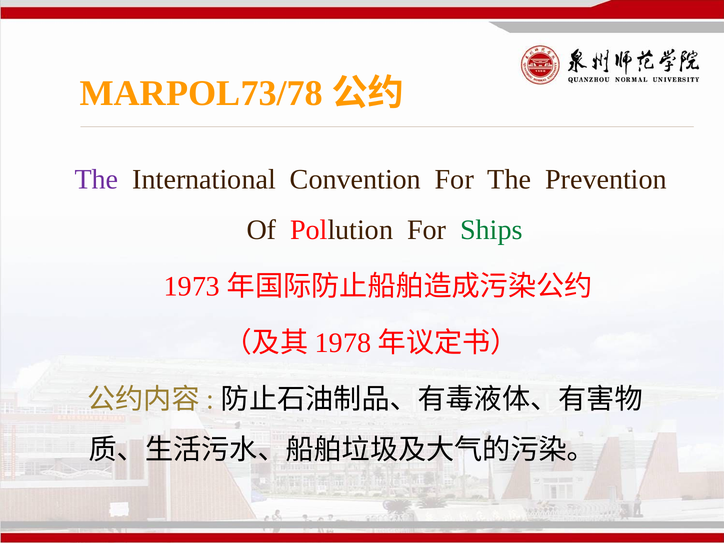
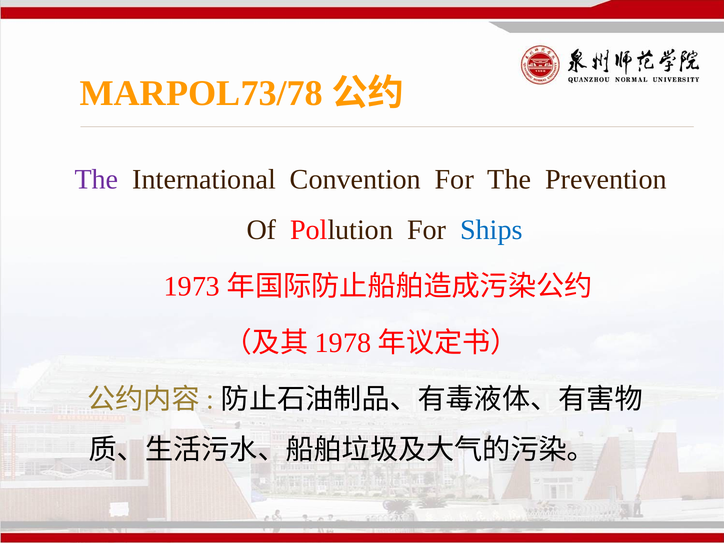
Ships colour: green -> blue (491, 230)
